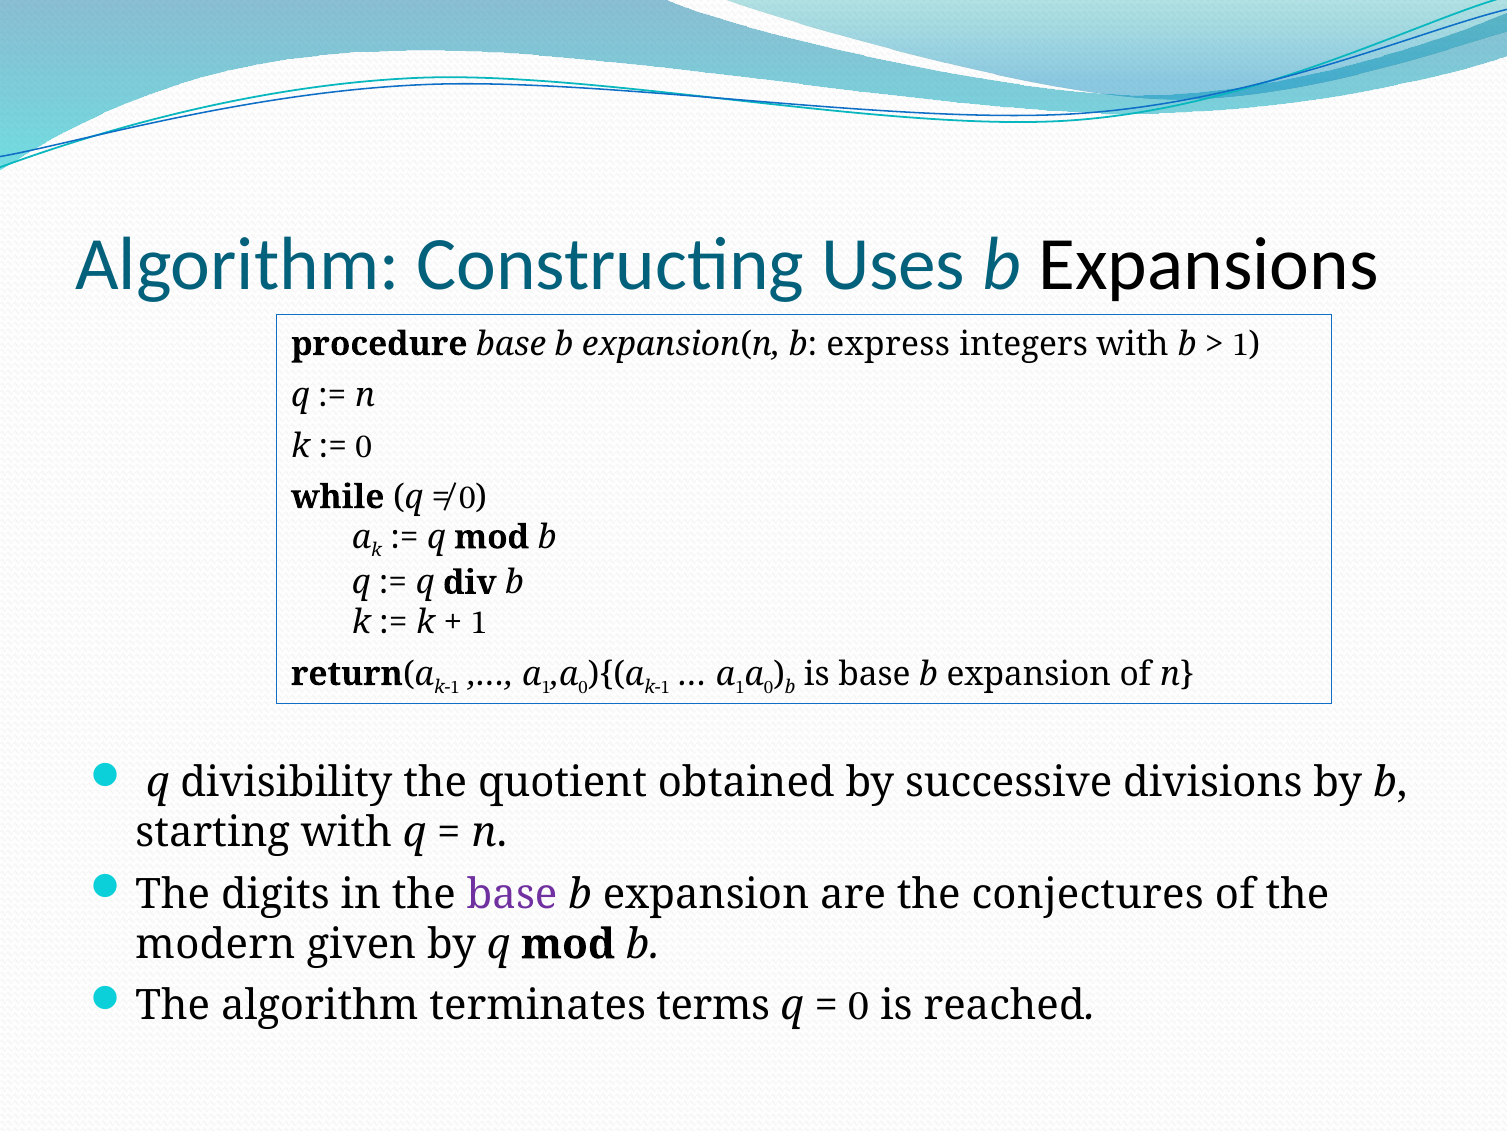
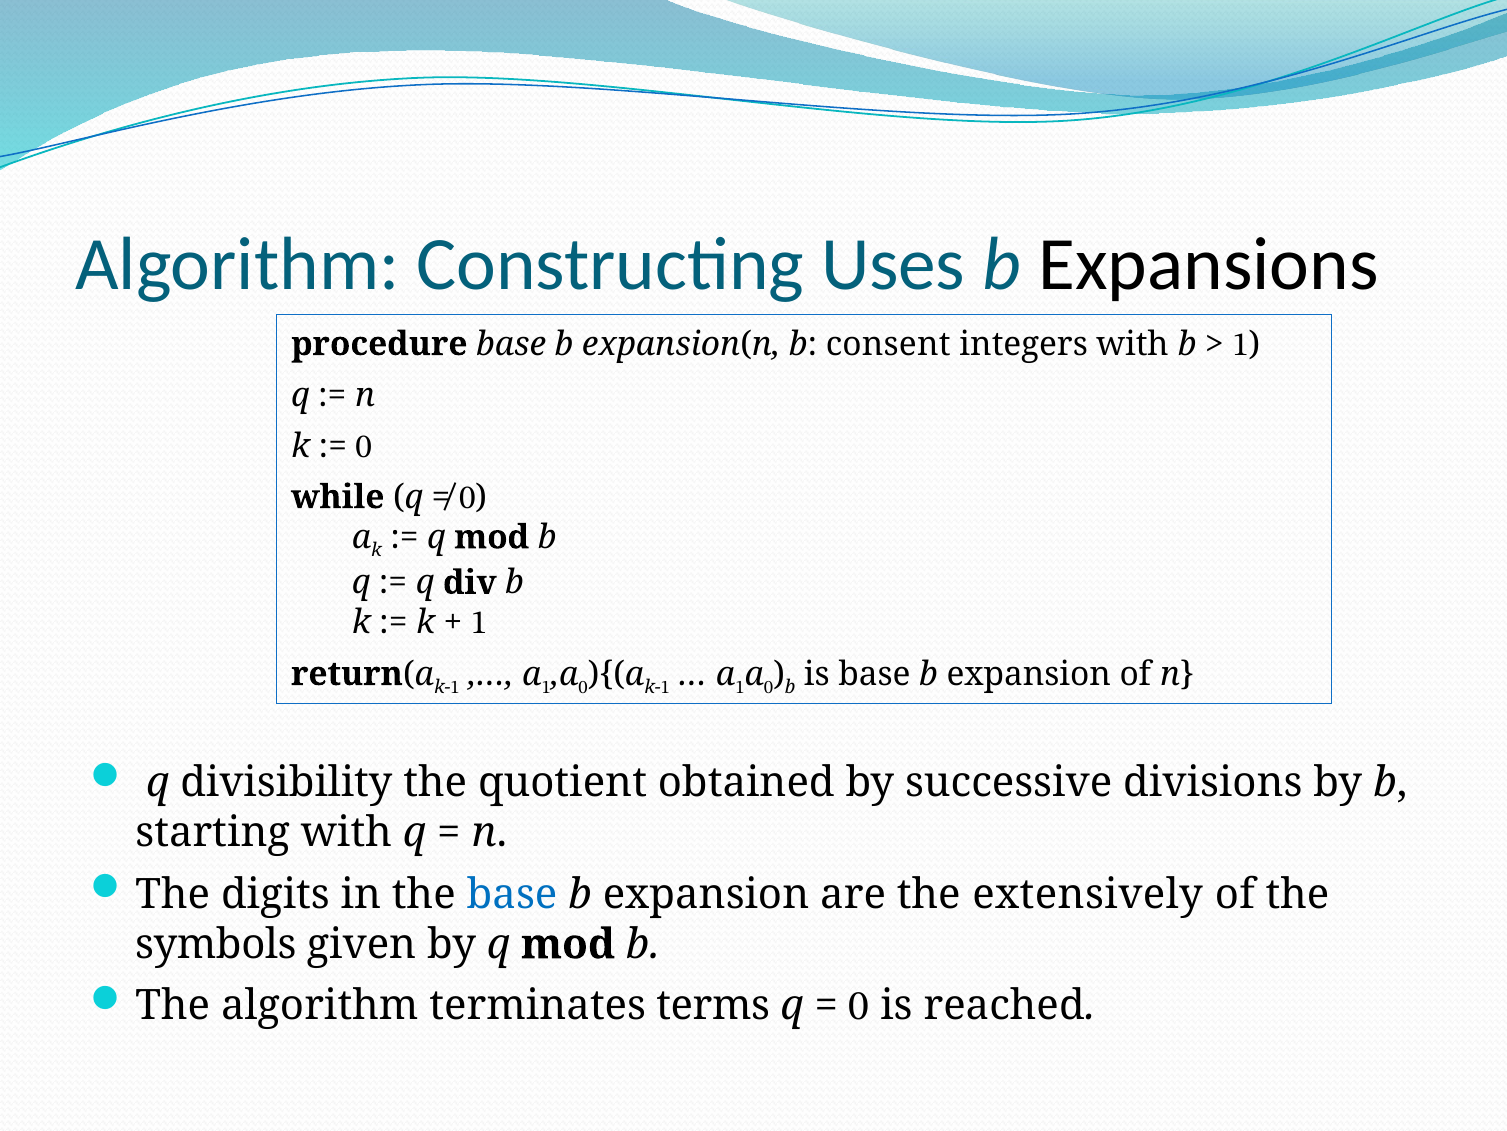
express: express -> consent (888, 344)
base colour: purple -> blue (512, 894)
conjectures: conjectures -> extensively (1088, 894)
modern: modern -> symbols (216, 944)
